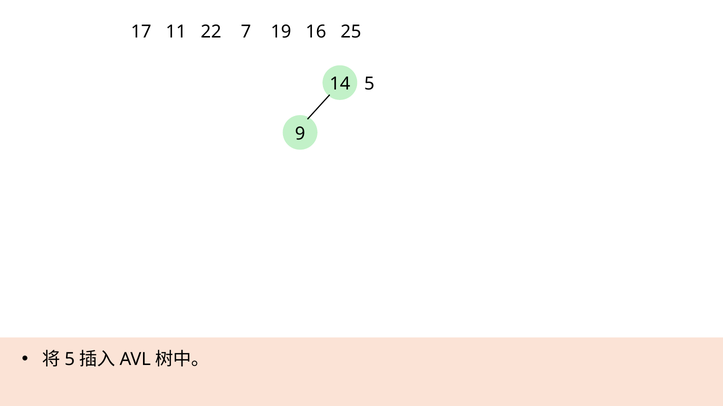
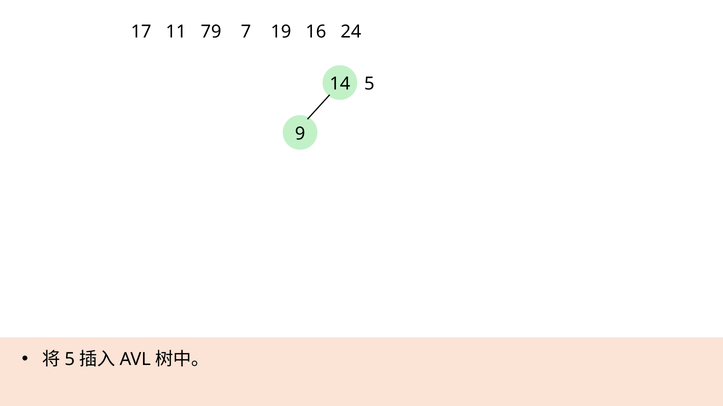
22: 22 -> 79 (211, 32)
25: 25 -> 24 (351, 32)
